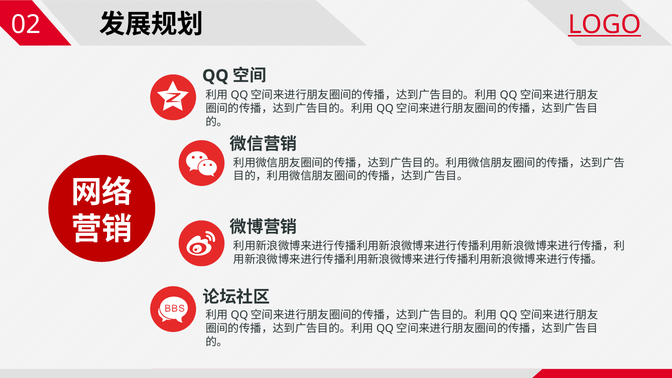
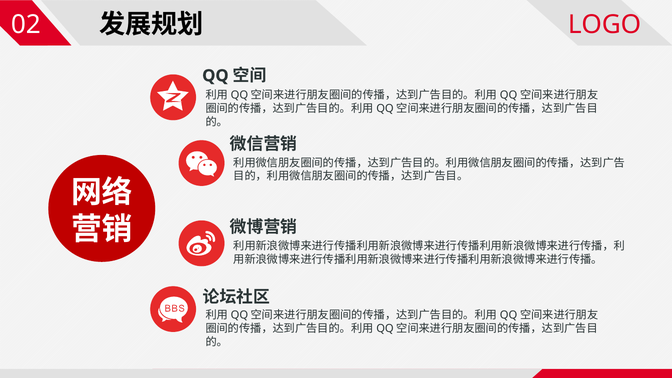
LOGO underline: present -> none (604, 25)
